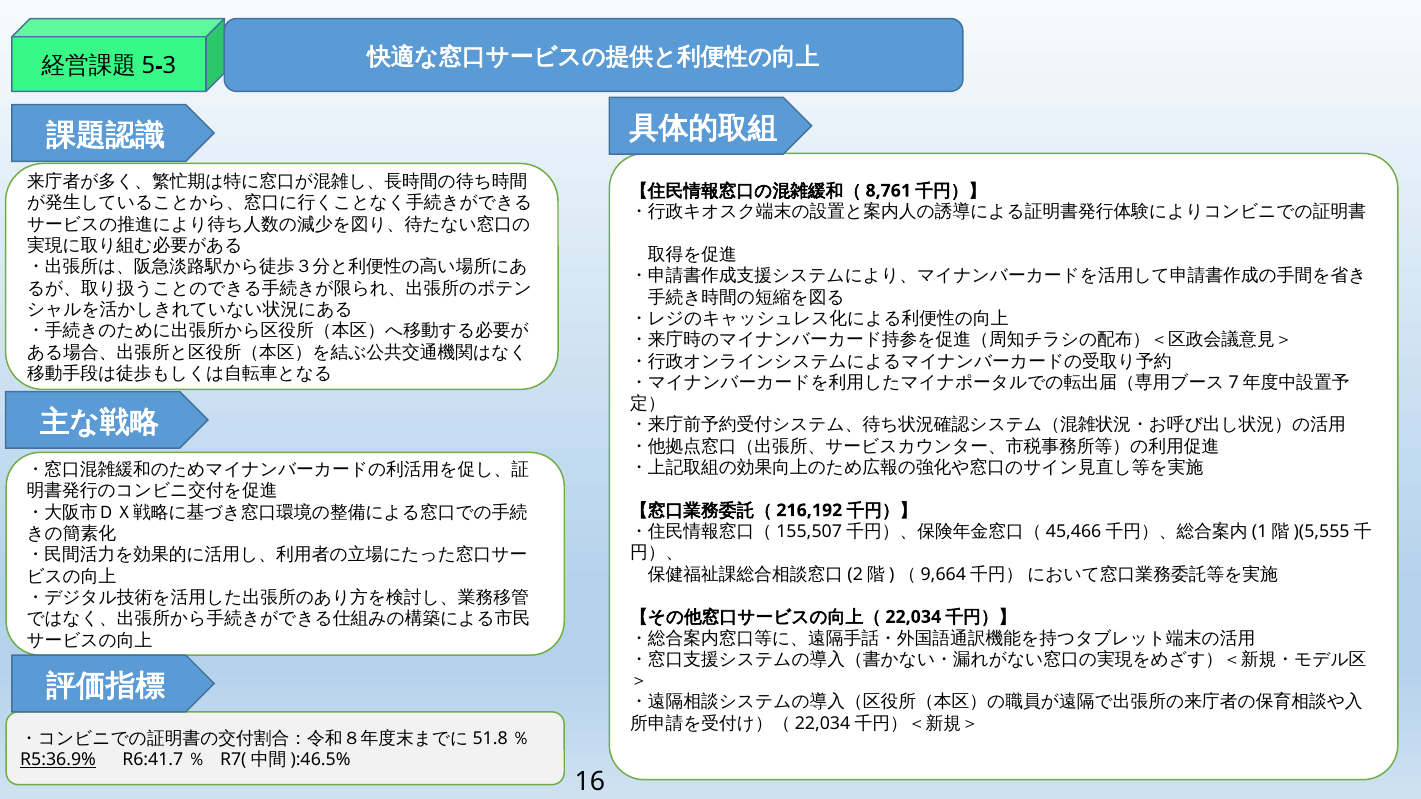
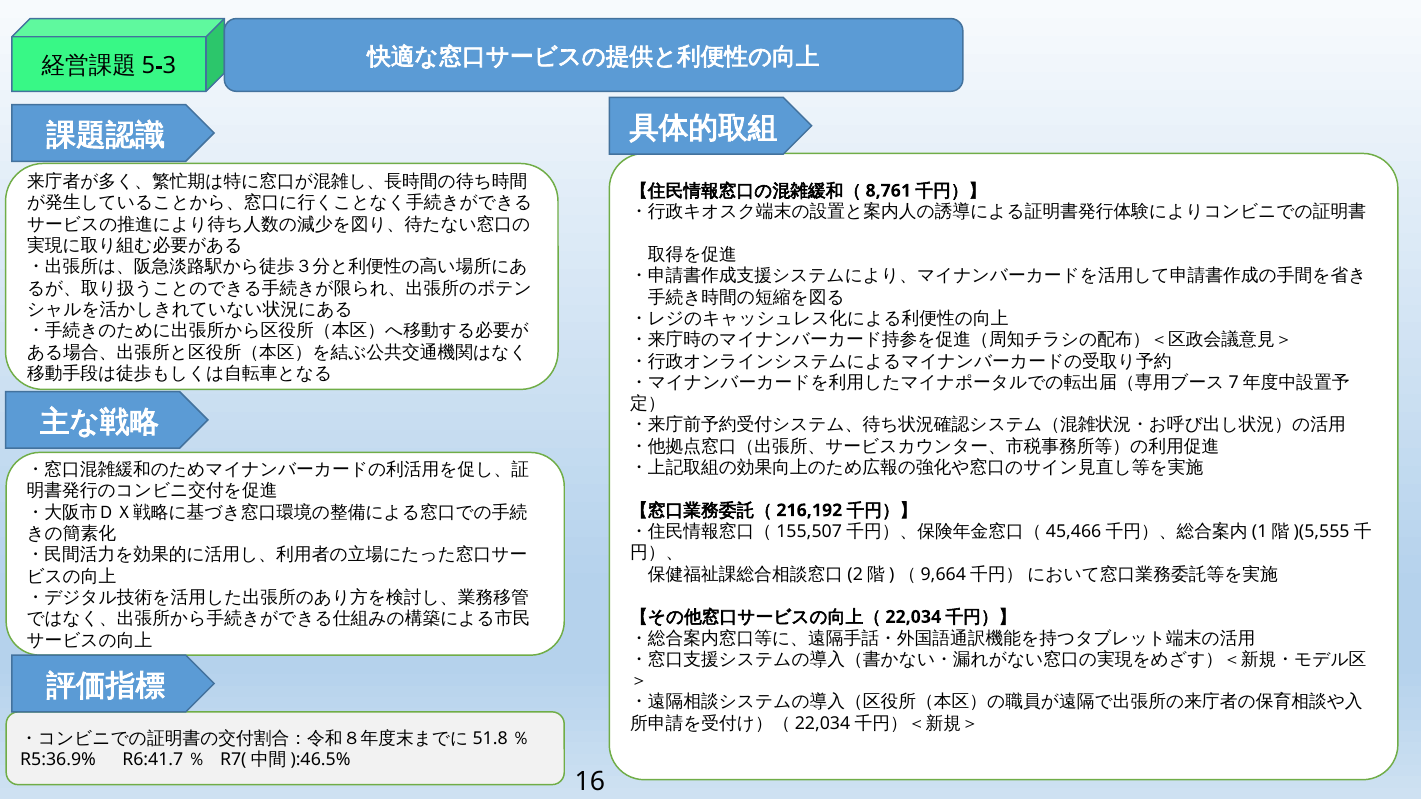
R5:36.9% underline: present -> none (58, 760)
